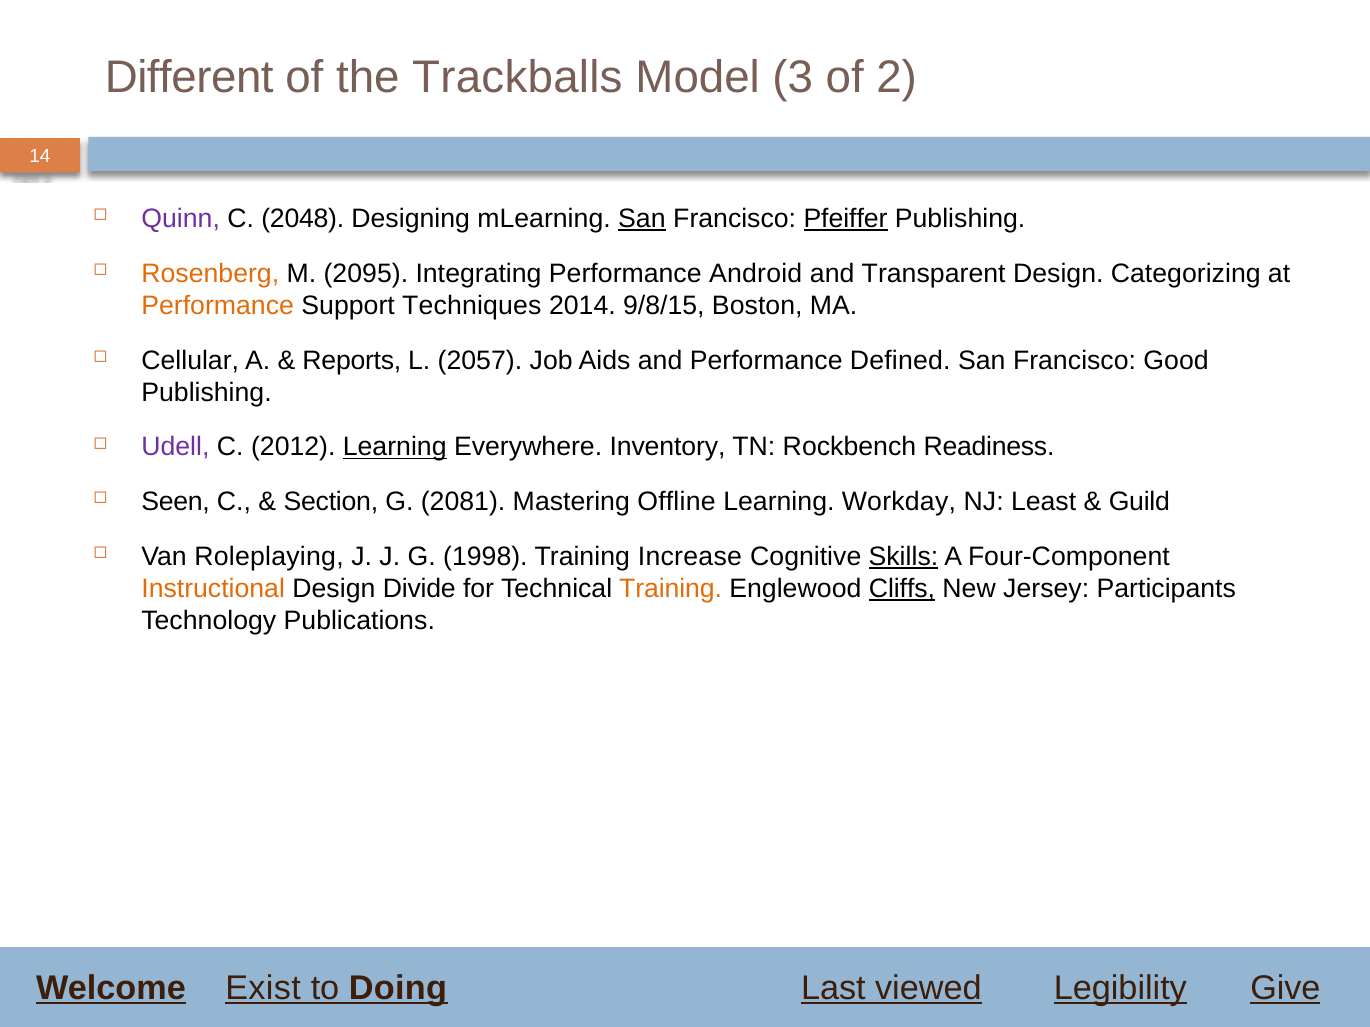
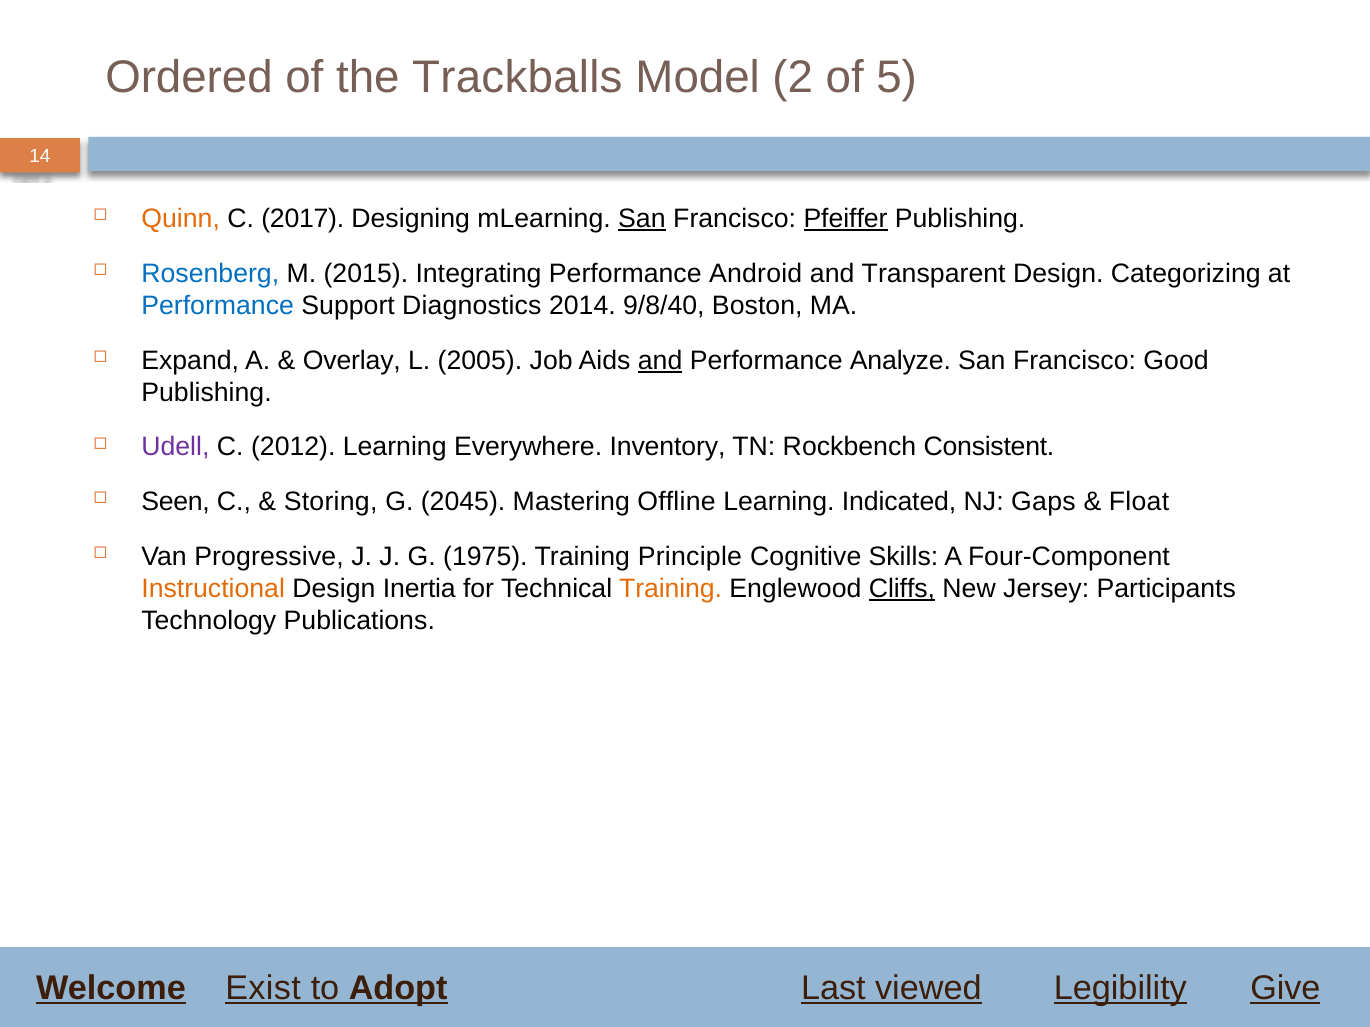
Different: Different -> Ordered (189, 77)
3: 3 -> 2 (793, 77)
2: 2 -> 5 (897, 77)
Quinn colour: purple -> orange (181, 219)
2048: 2048 -> 2017 (303, 219)
Rosenberg colour: orange -> blue (210, 274)
2095: 2095 -> 2015 (366, 274)
Performance colour: orange -> blue (218, 306)
Techniques: Techniques -> Diagnostics (472, 306)
9/8/15: 9/8/15 -> 9/8/40 (664, 306)
Cellular: Cellular -> Expand (190, 360)
Reports: Reports -> Overlay (352, 360)
2057: 2057 -> 2005 (480, 360)
and underline: none -> present (660, 360)
Defined: Defined -> Analyze (900, 360)
Learning underline: present -> none (395, 447)
Readiness: Readiness -> Consistent (989, 447)
Section: Section -> Storing (331, 502)
2081: 2081 -> 2045 (463, 502)
Workday: Workday -> Indicated (899, 502)
Least: Least -> Gaps (1043, 502)
Guild: Guild -> Float (1139, 502)
Roleplaying: Roleplaying -> Progressive (269, 557)
1998: 1998 -> 1975 (485, 557)
Increase: Increase -> Principle (690, 557)
Skills underline: present -> none (903, 557)
Divide: Divide -> Inertia (419, 589)
Doing: Doing -> Adopt (398, 989)
